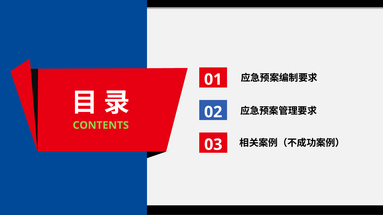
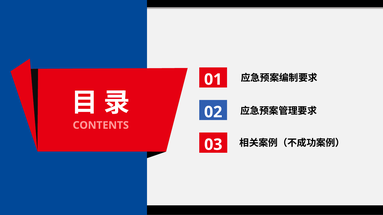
CONTENTS colour: light green -> pink (101, 126)
